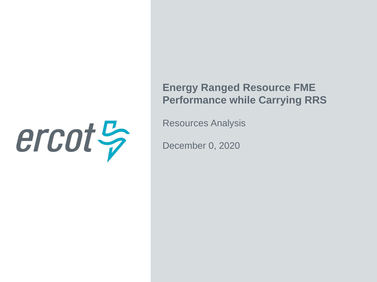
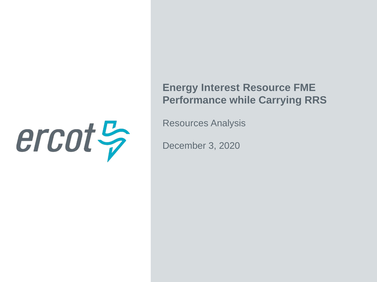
Ranged: Ranged -> Interest (220, 88)
0: 0 -> 3 (212, 146)
